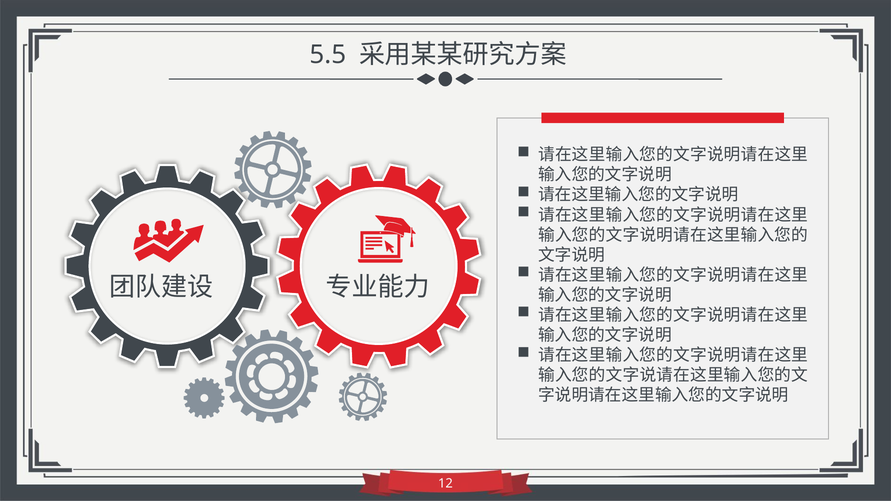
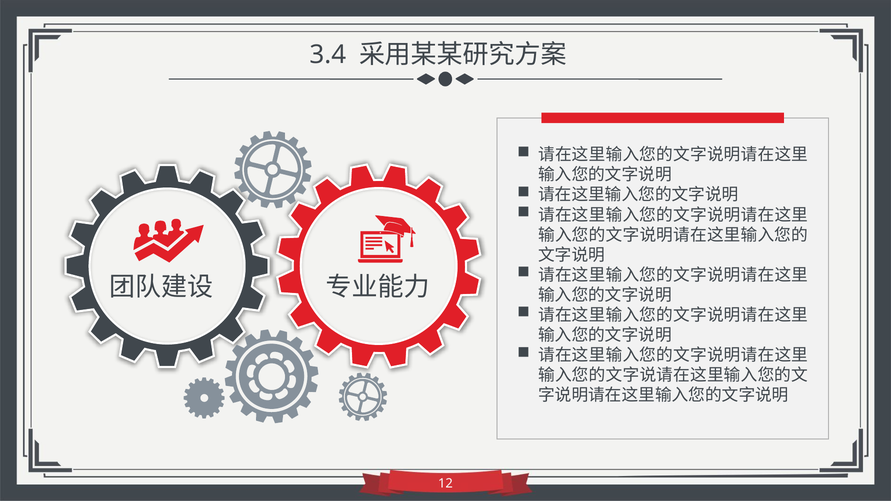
5.5: 5.5 -> 3.4 (328, 54)
